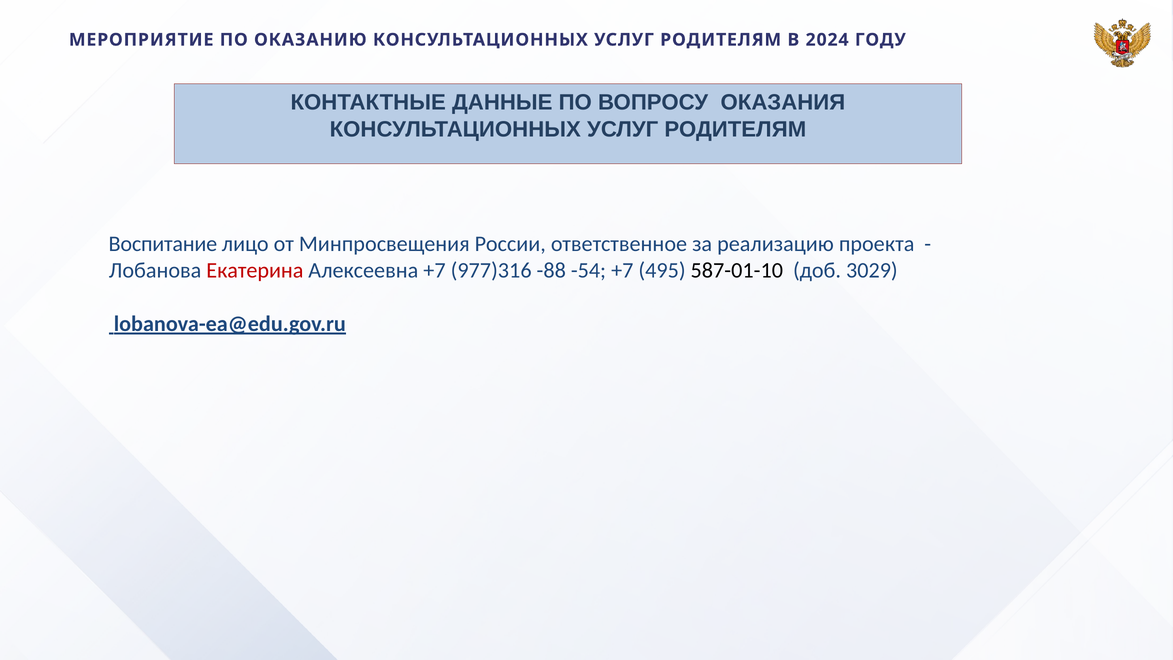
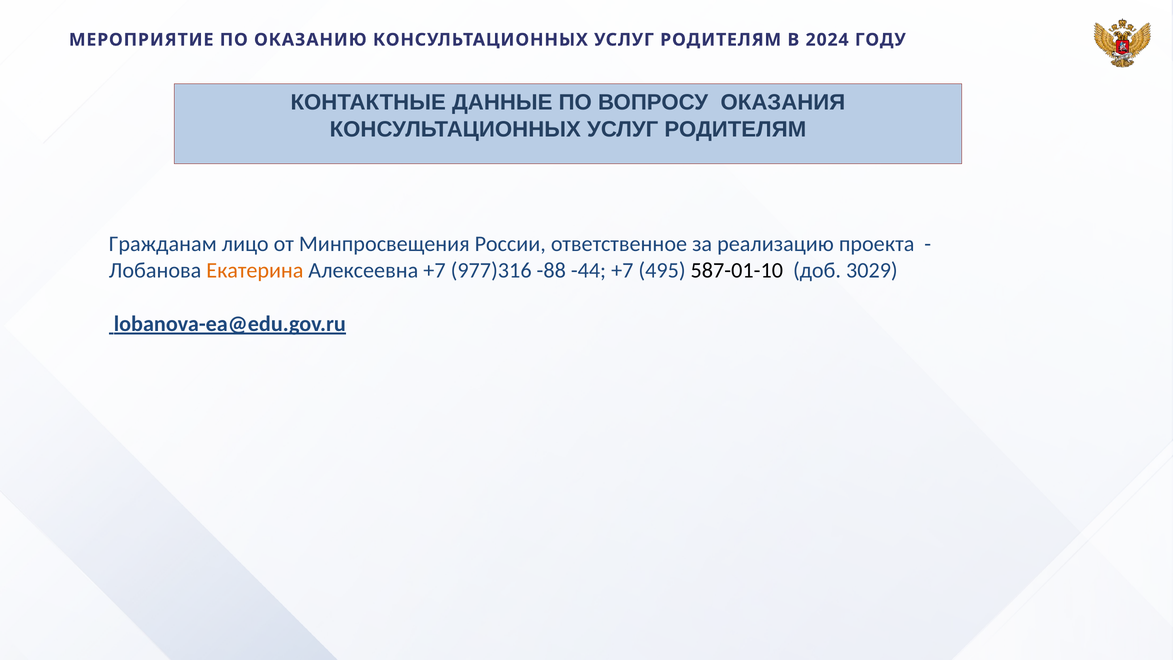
Воспитание: Воспитание -> Гражданам (163, 244)
Екатерина colour: red -> orange (255, 270)
-54: -54 -> -44 (588, 270)
